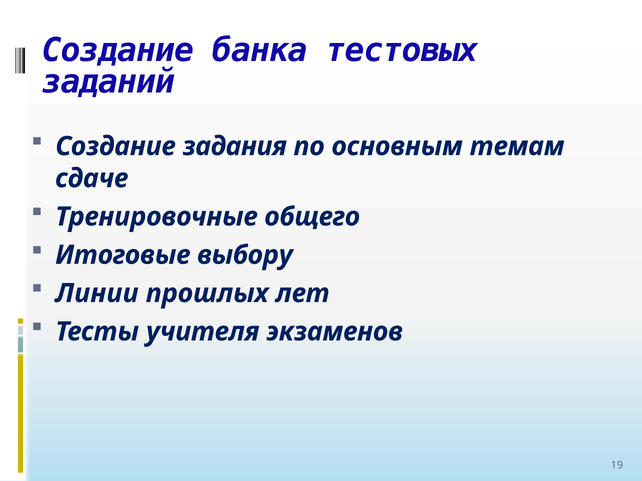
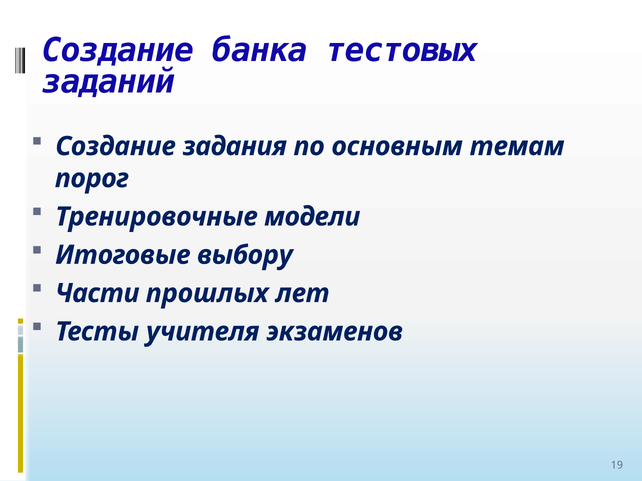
сдаче: сдаче -> порог (92, 179)
общего: общего -> модели (312, 217)
Линии: Линии -> Части (97, 294)
